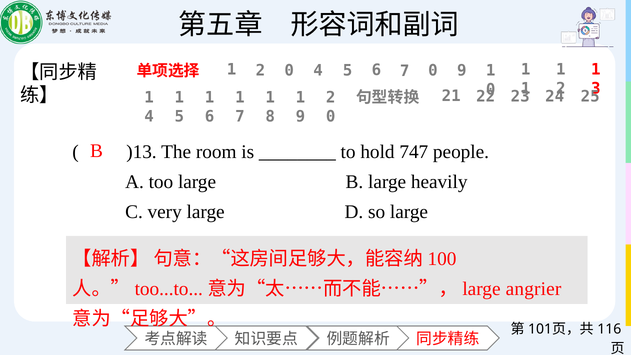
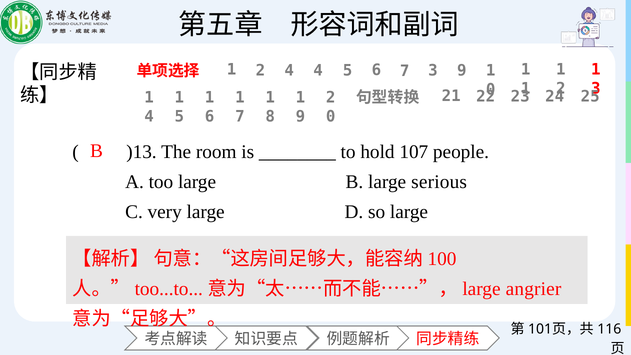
1 2 0: 0 -> 4 (289, 70)
7 0: 0 -> 3 (433, 70)
747: 747 -> 107 (414, 152)
heavily: heavily -> serious (439, 182)
